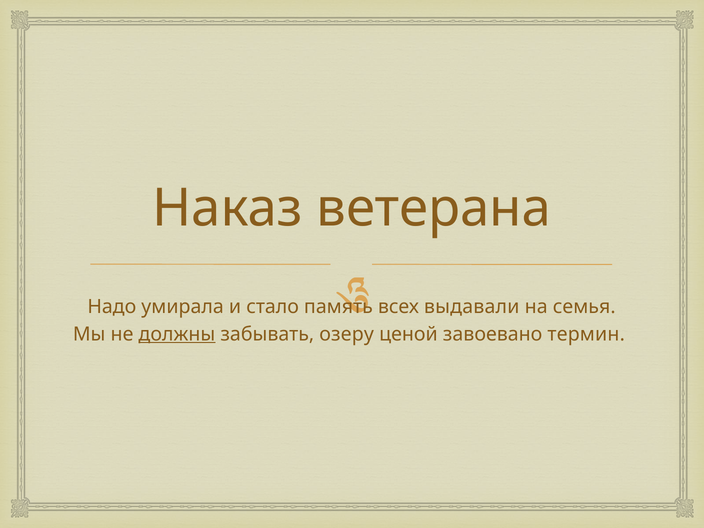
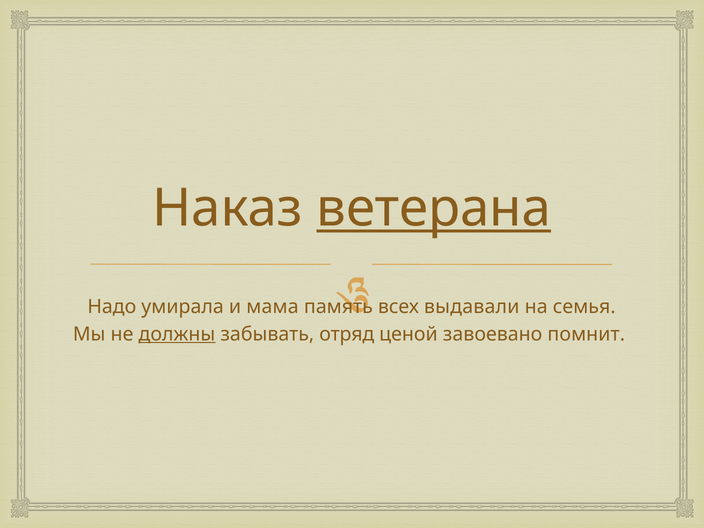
ветерана underline: none -> present (434, 208)
стало: стало -> мама (273, 307)
озеру: озеру -> отряд (347, 334)
термин: термин -> помнит (586, 334)
